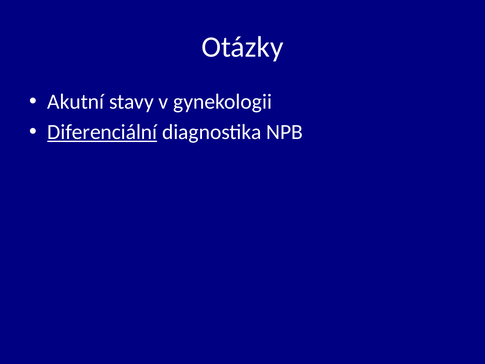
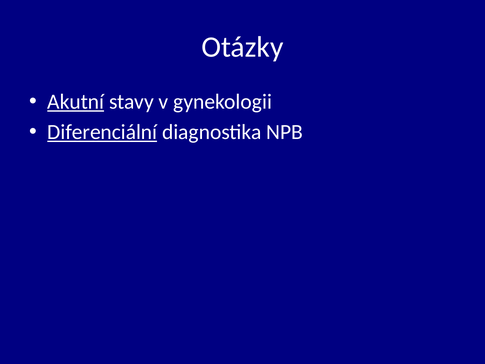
Akutní underline: none -> present (76, 102)
